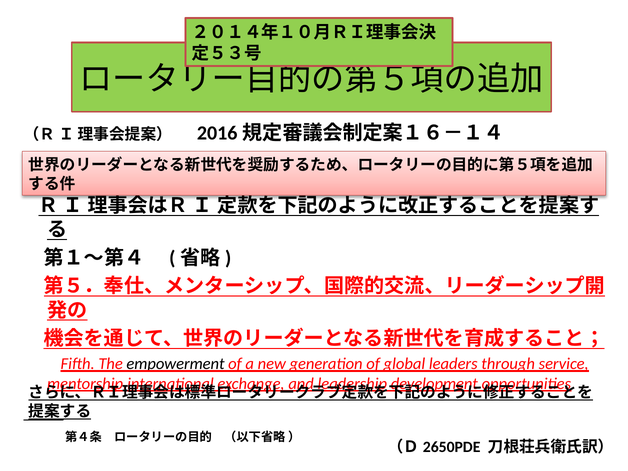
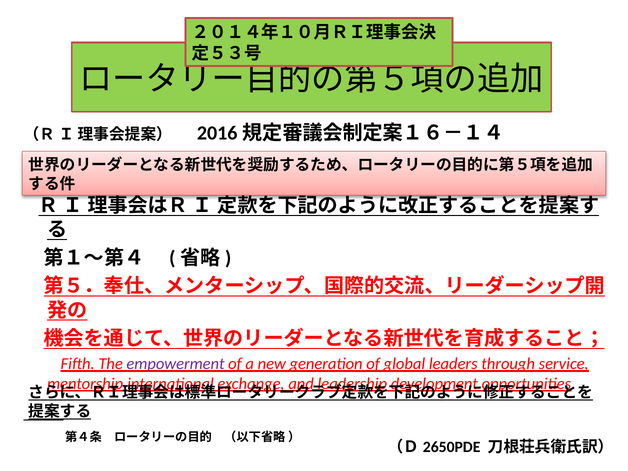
empowerment colour: black -> purple (176, 364)
